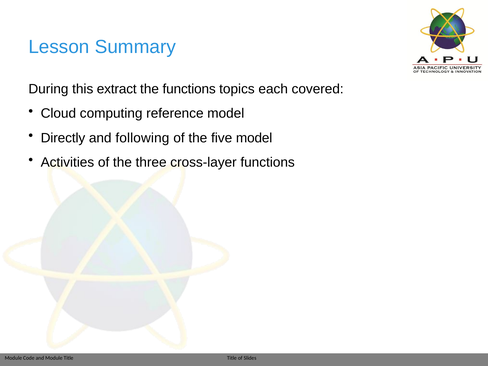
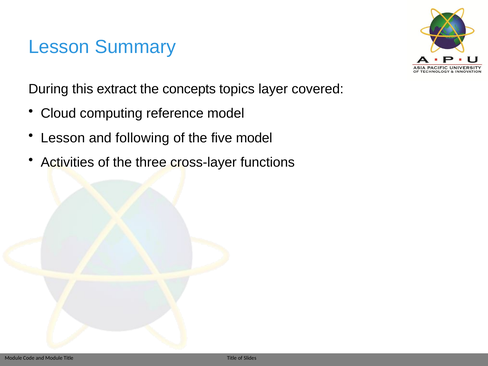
the functions: functions -> concepts (189, 89)
each: each -> layer (273, 89)
Directly: Directly -> Lesson (63, 138)
